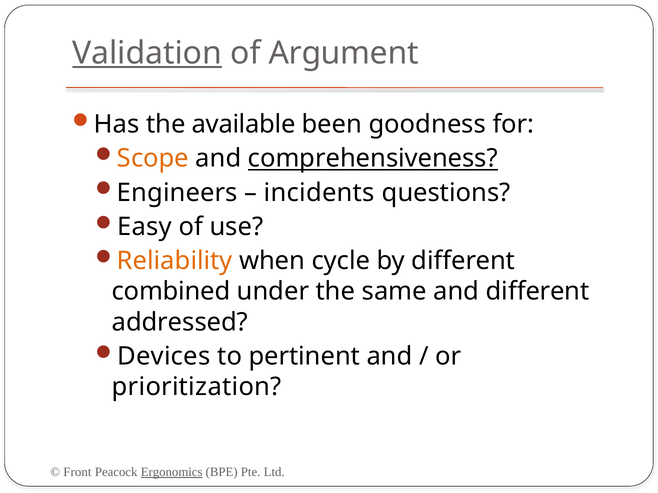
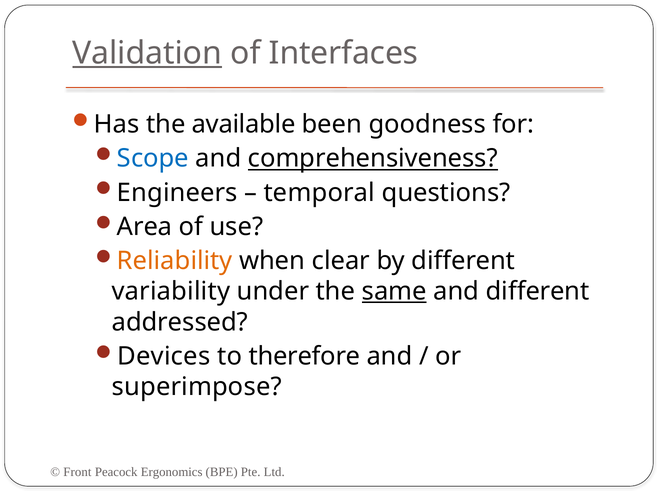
Argument: Argument -> Interfaces (344, 53)
Scope colour: orange -> blue (153, 159)
incidents: incidents -> temporal (319, 193)
Easy: Easy -> Area (145, 227)
cycle: cycle -> clear (341, 261)
combined: combined -> variability (171, 292)
same underline: none -> present (394, 292)
pertinent: pertinent -> therefore (304, 357)
prioritization: prioritization -> superimpose (197, 387)
Ergonomics underline: present -> none (172, 472)
